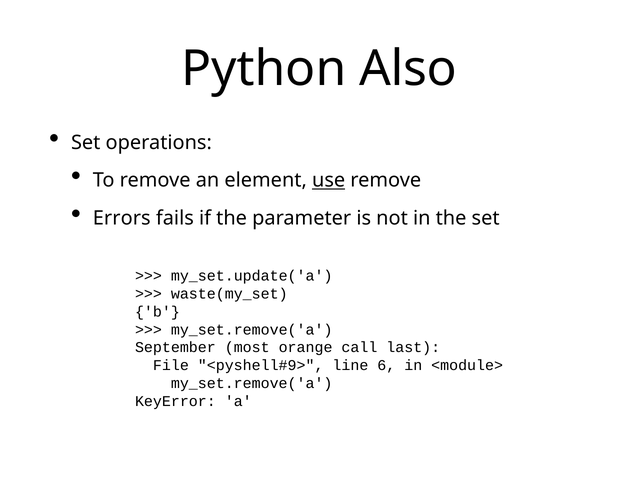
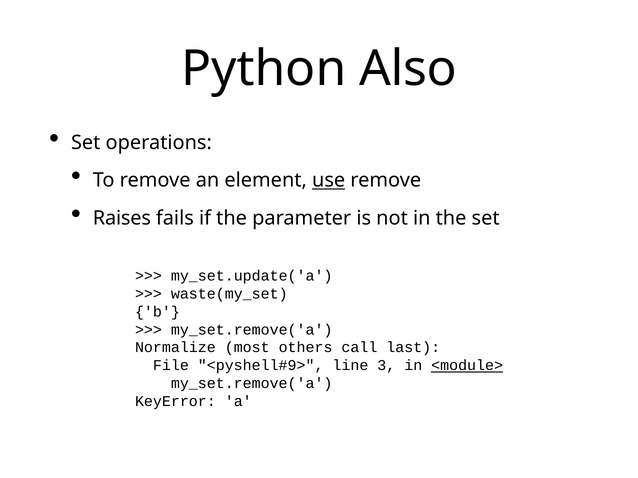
Errors: Errors -> Raises (122, 218)
September: September -> Normalize (175, 348)
orange: orange -> others (306, 348)
6: 6 -> 3 (386, 366)
<module> underline: none -> present (467, 366)
